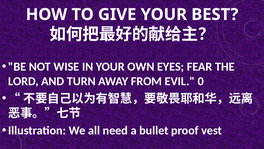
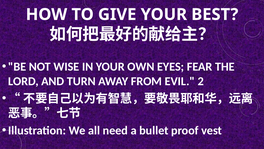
0: 0 -> 2 (201, 81)
